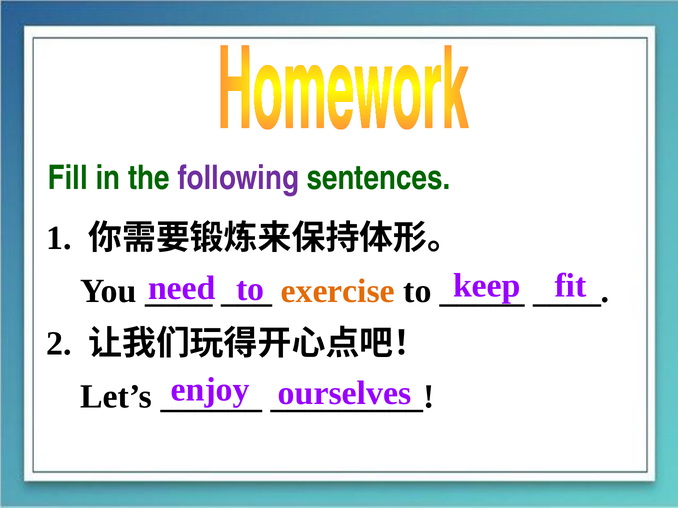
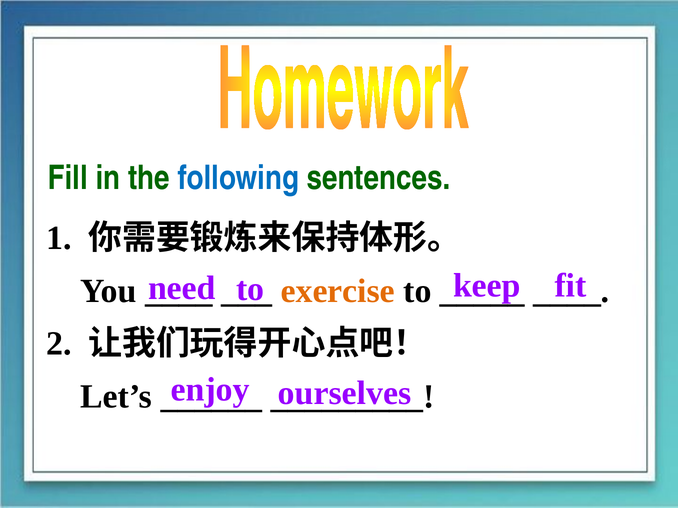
following colour: purple -> blue (238, 178)
